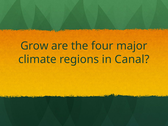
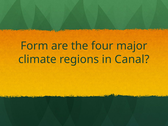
Grow: Grow -> Form (34, 46)
